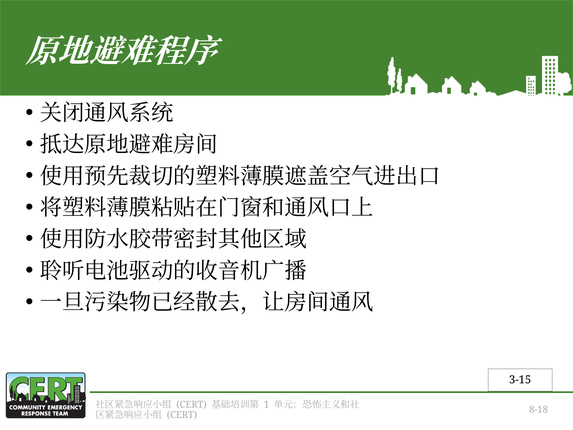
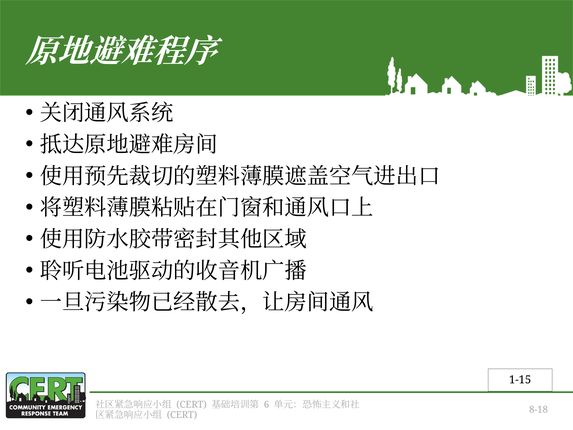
3-15: 3-15 -> 1-15 (520, 380)
1: 1 -> 6 (267, 404)
